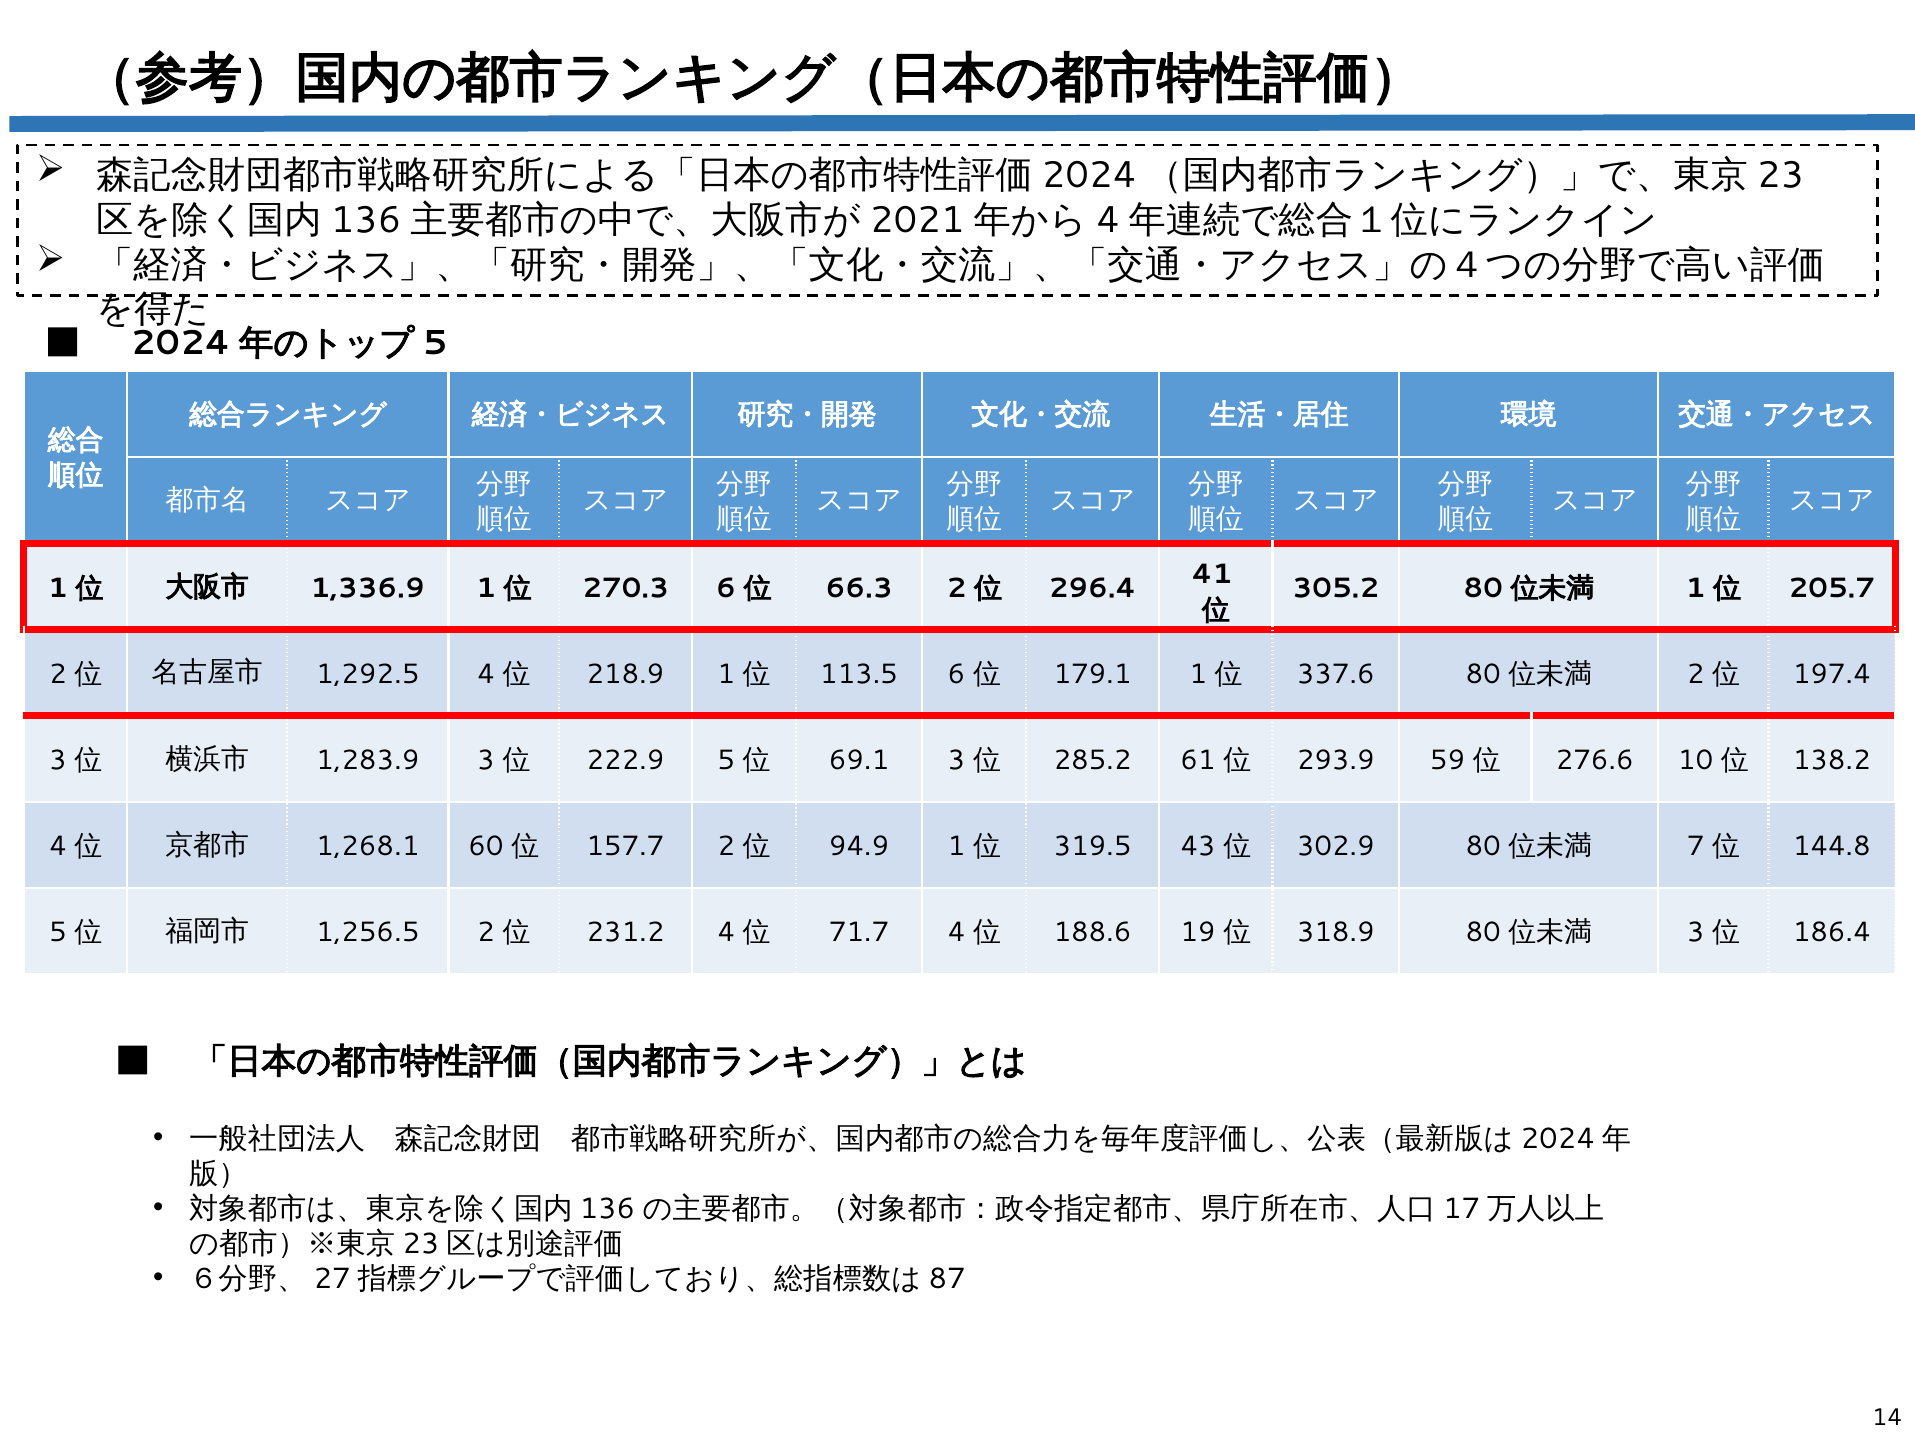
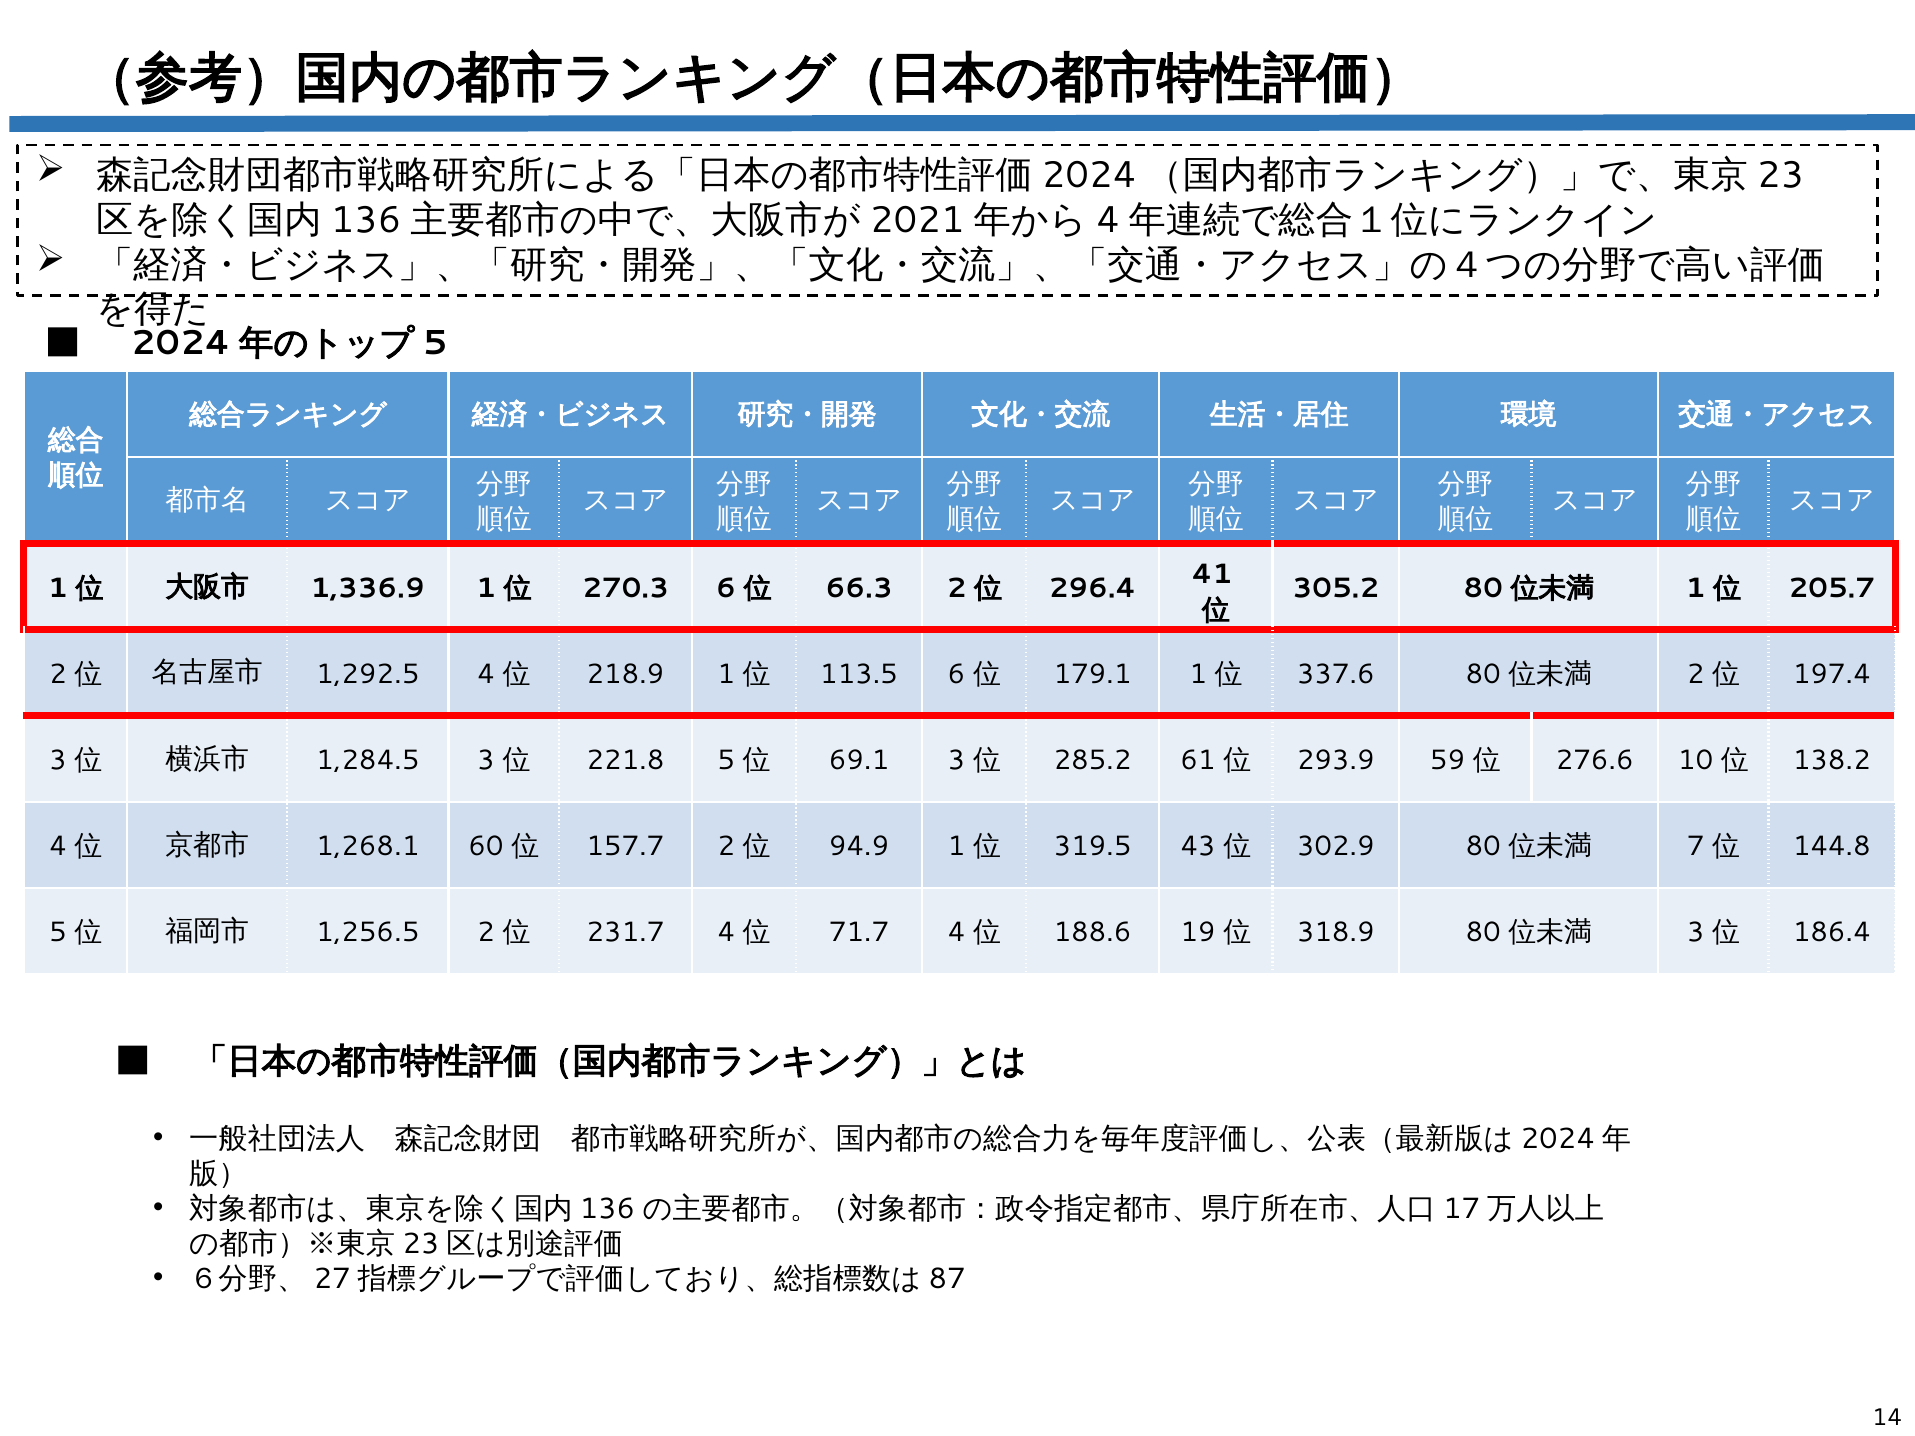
1,283.9: 1,283.9 -> 1,284.5 (368, 760)
222.9: 222.9 -> 221.8 (625, 760)
231.2: 231.2 -> 231.7 (625, 933)
